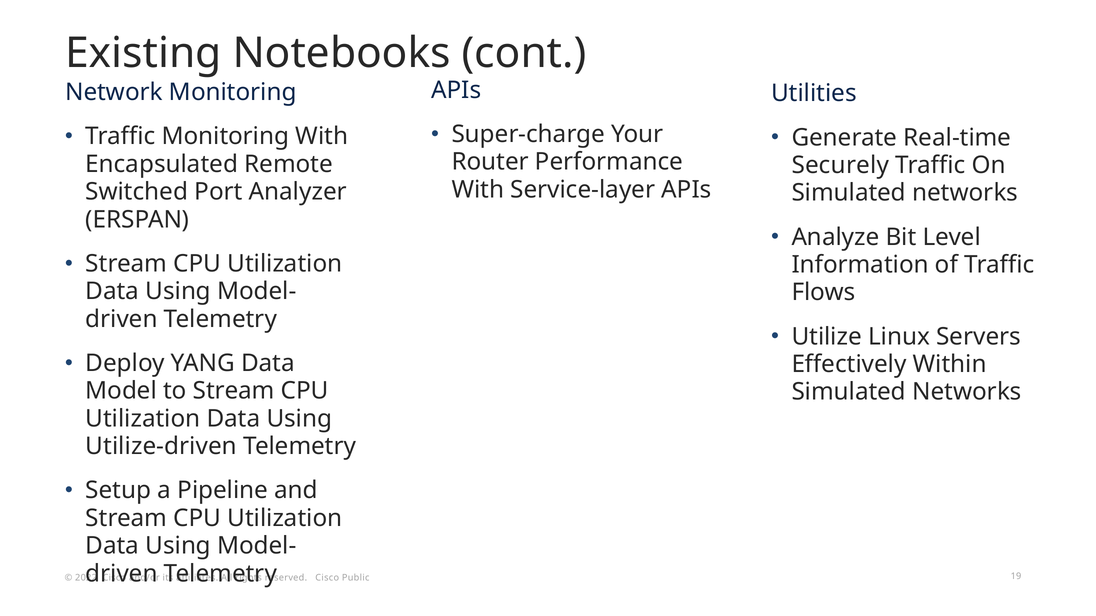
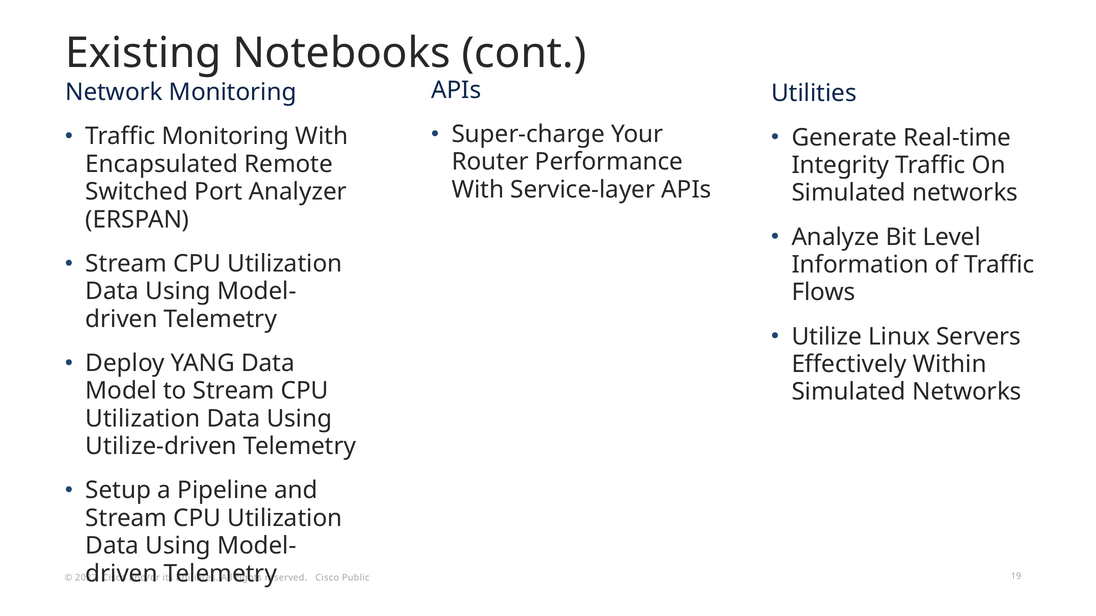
Securely: Securely -> Integrity (840, 165)
